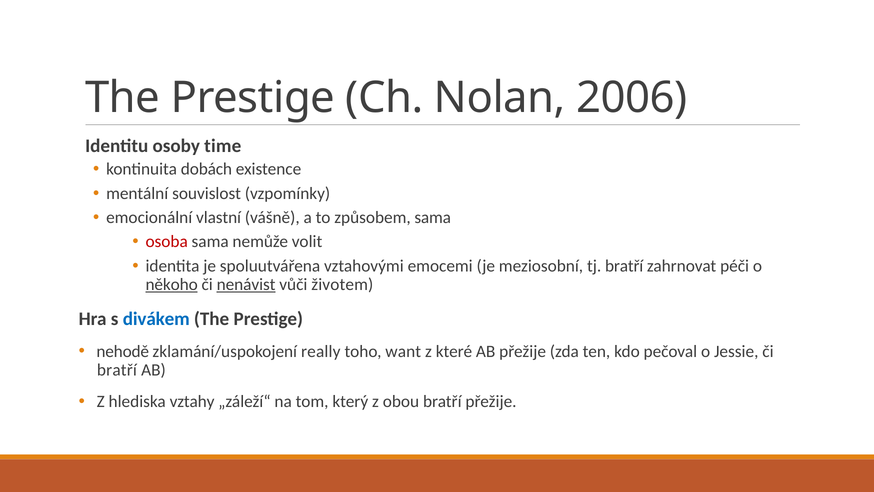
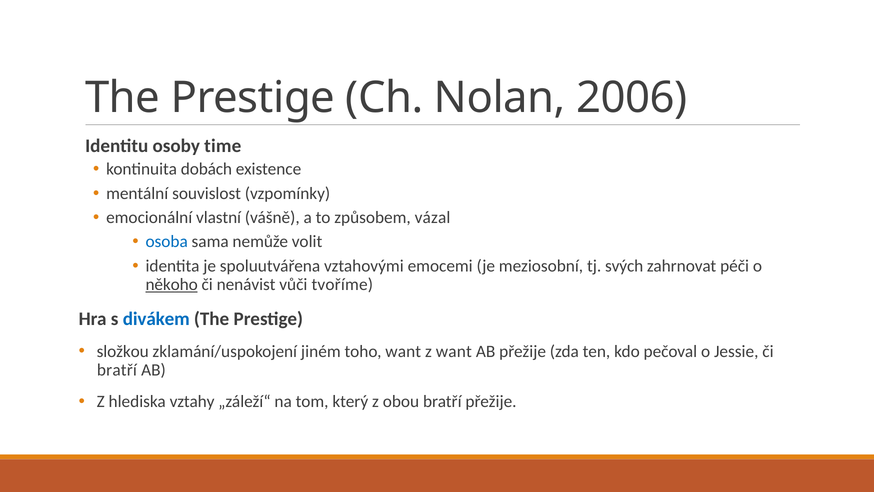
způsobem sama: sama -> vázal (433, 217)
osoba colour: red -> blue (167, 242)
tj bratří: bratří -> svých (624, 266)
nenávist underline: present -> none (246, 284)
životem: životem -> tvoříme (342, 284)
nehodě: nehodě -> složkou (123, 351)
really: really -> jiném (321, 351)
z které: které -> want (454, 351)
